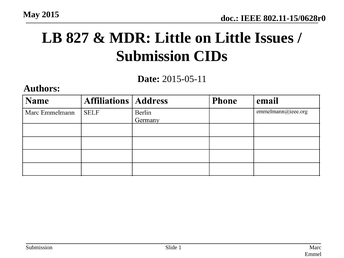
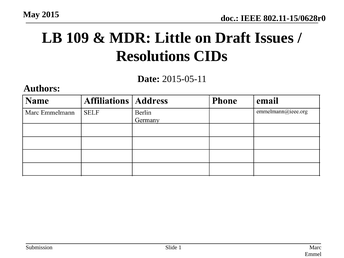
827: 827 -> 109 (78, 38)
on Little: Little -> Draft (233, 38)
Submission: Submission -> Resolutions (153, 56)
